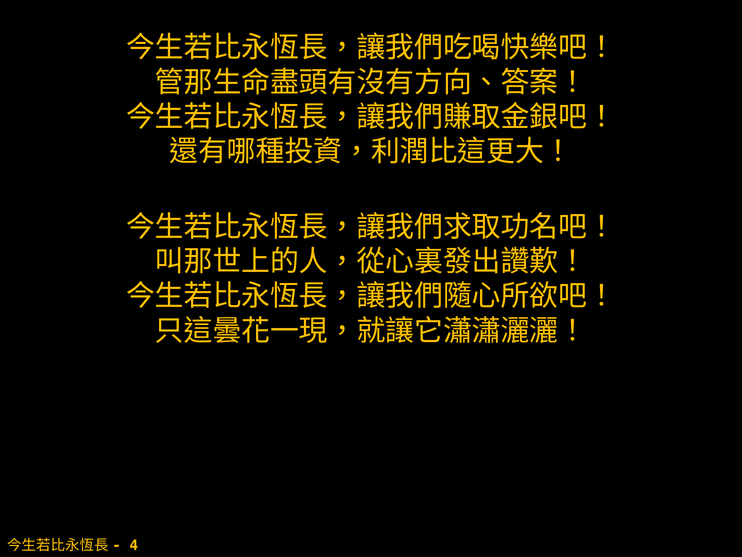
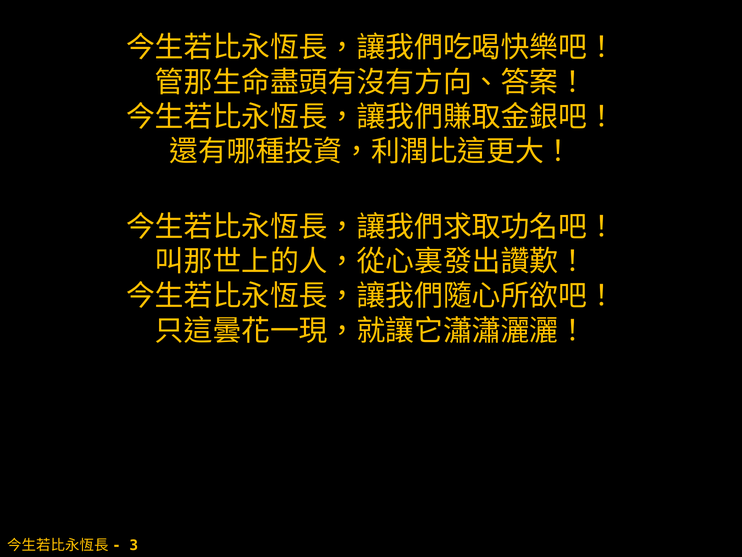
4: 4 -> 3 (134, 545)
